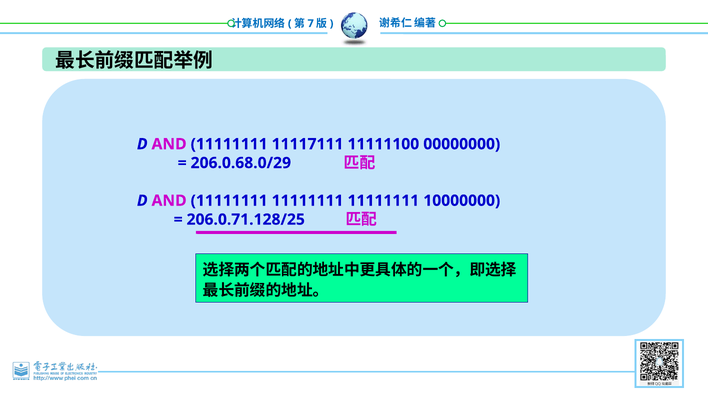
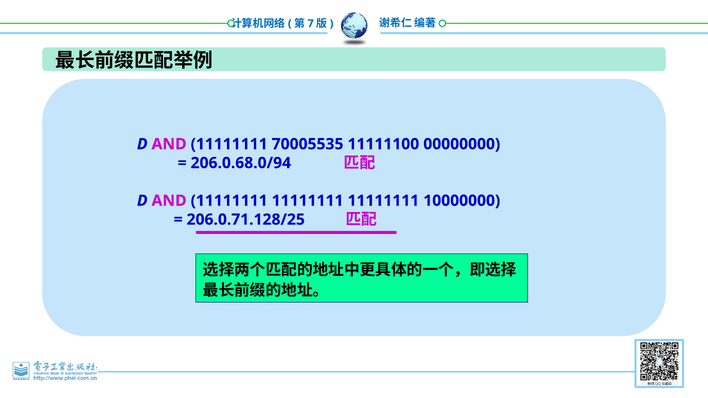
11117111: 11117111 -> 70005535 (308, 144)
206.0.68.0/29: 206.0.68.0/29 -> 206.0.68.0/94 (241, 163)
